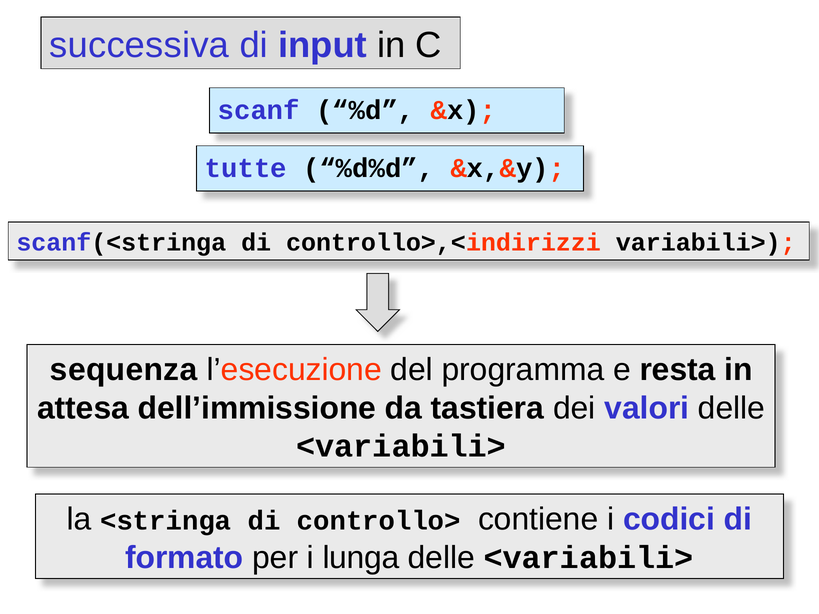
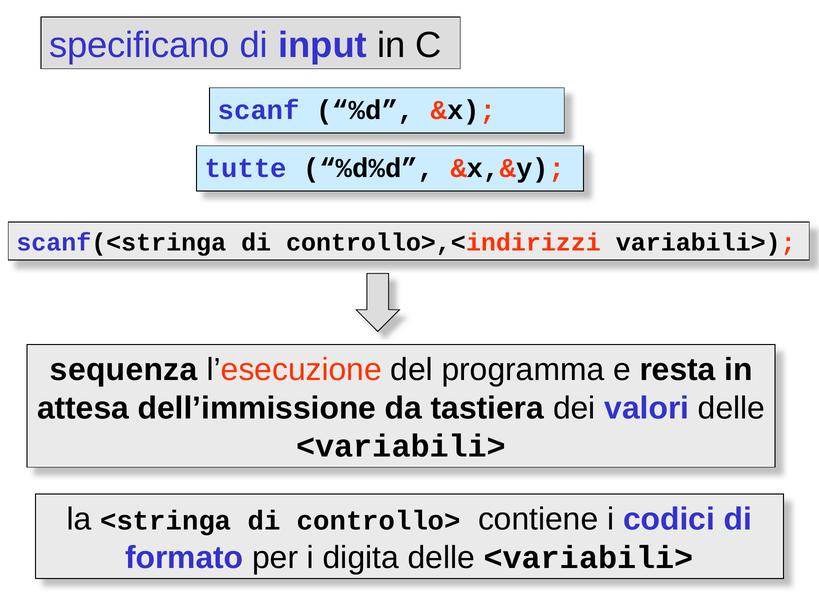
successiva: successiva -> specificano (139, 45)
lunga: lunga -> digita (361, 558)
